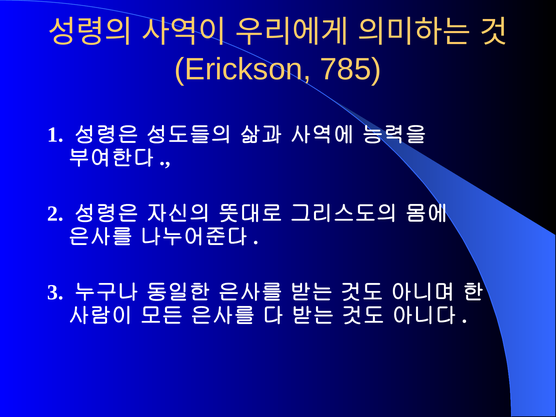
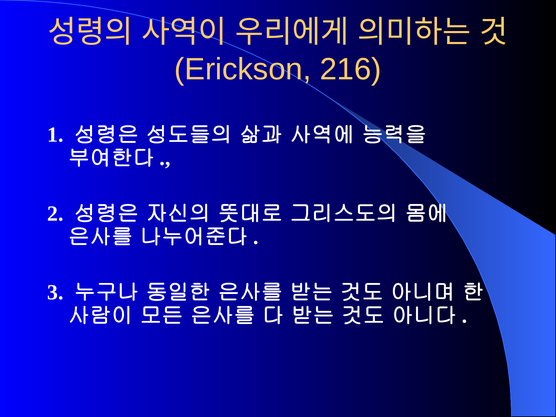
785: 785 -> 216 (351, 69)
